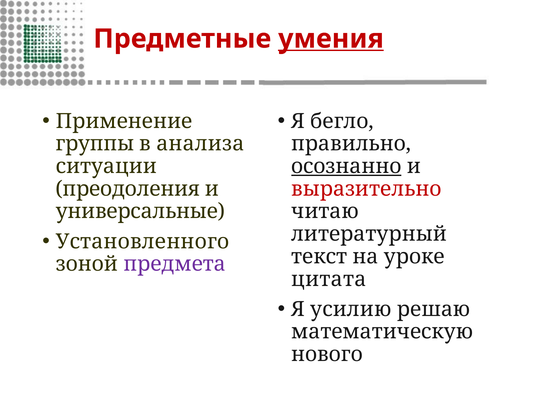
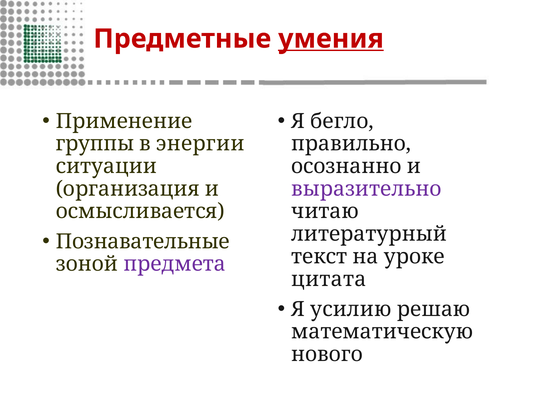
анализа: анализа -> энергии (200, 144)
осознанно underline: present -> none (346, 166)
преодоления: преодоления -> организация (128, 189)
выразительно colour: red -> purple (366, 189)
универсальные: универсальные -> осмысливается (140, 212)
Установленного: Установленного -> Познавательные (143, 242)
